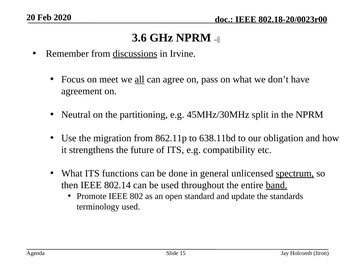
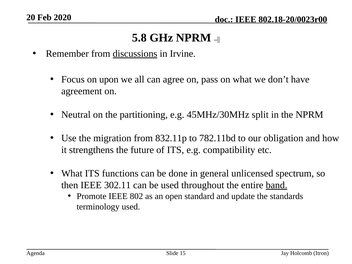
3.6: 3.6 -> 5.8 (139, 38)
meet: meet -> upon (109, 79)
all underline: present -> none (140, 79)
862.11p: 862.11p -> 832.11p (171, 138)
638.11bd: 638.11bd -> 782.11bd (217, 138)
spectrum underline: present -> none (295, 173)
802.14: 802.14 -> 302.11 (117, 185)
